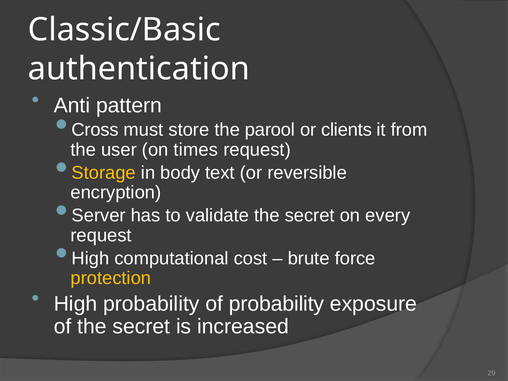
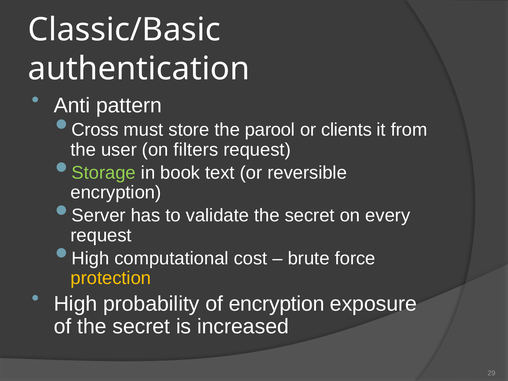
times: times -> filters (196, 150)
Storage colour: yellow -> light green (104, 173)
body: body -> book (180, 173)
of probability: probability -> encryption (277, 304)
